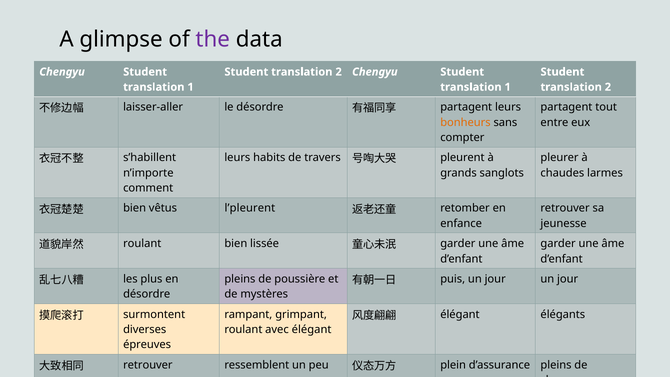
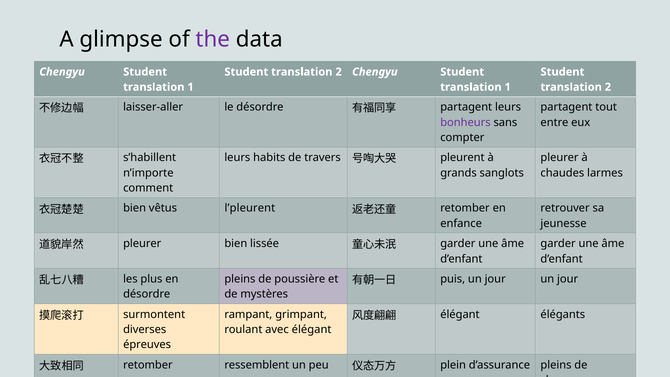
bonheurs colour: orange -> purple (465, 122)
roulant: roulant -> pleurer (142, 244)
retrouver: retrouver -> retomber (148, 365)
